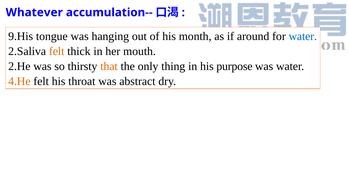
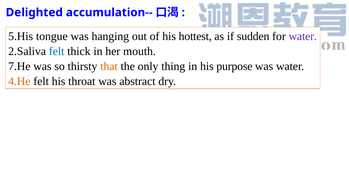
Whatever: Whatever -> Delighted (34, 12)
9.His: 9.His -> 5.His (21, 36)
month: month -> hottest (195, 36)
around: around -> sudden (253, 36)
water colour: blue -> purple (303, 36)
felt colour: orange -> blue (57, 51)
2.He: 2.He -> 7.He (19, 66)
